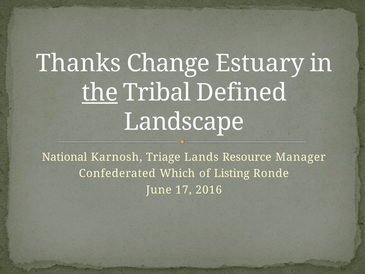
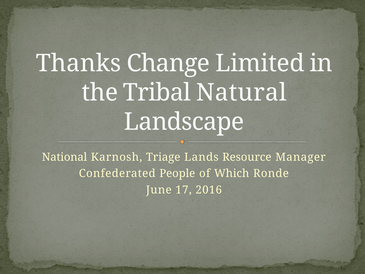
Estuary: Estuary -> Limited (260, 63)
the underline: present -> none (100, 92)
Defined: Defined -> Natural (241, 92)
Which: Which -> People (177, 173)
Listing: Listing -> Which (232, 173)
